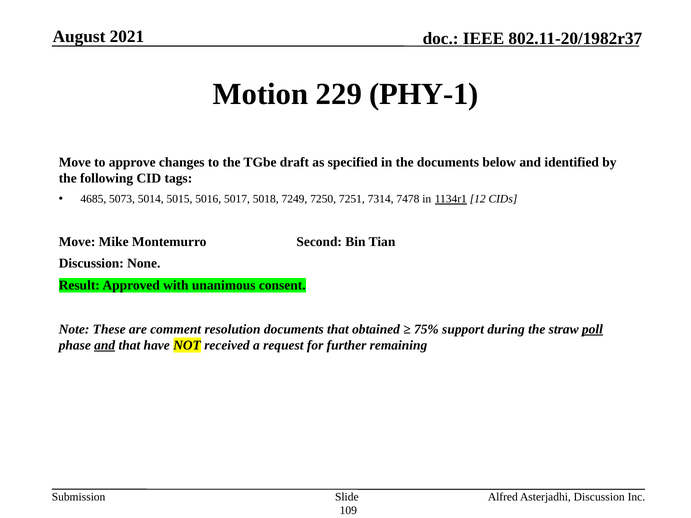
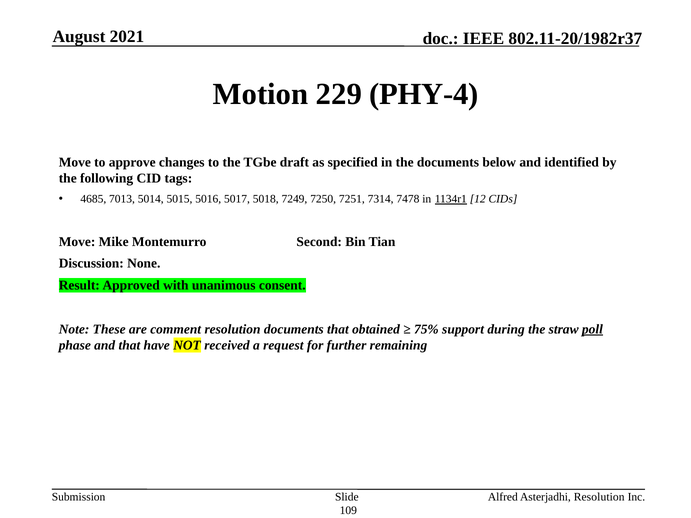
PHY-1: PHY-1 -> PHY-4 (424, 94)
5073: 5073 -> 7013 (122, 199)
and underline: present -> none (105, 345)
Asterjadhi Discussion: Discussion -> Resolution (599, 497)
